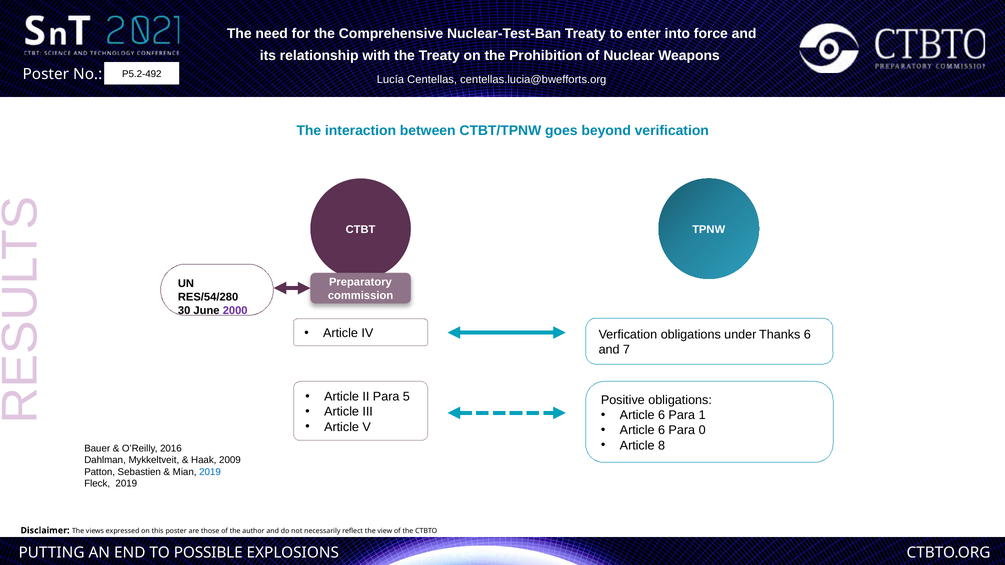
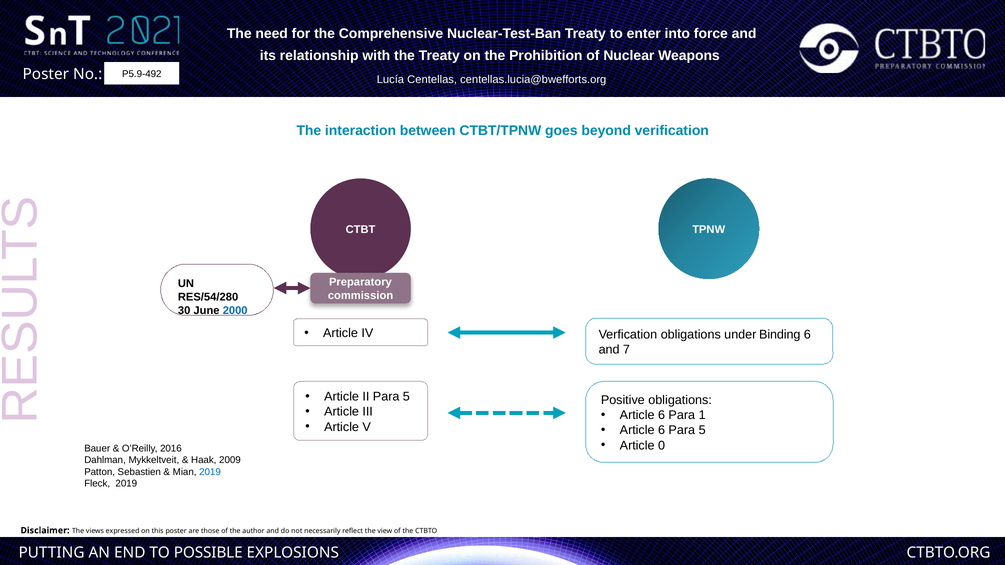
P5.2-492: P5.2-492 -> P5.9-492 (142, 74)
2000 colour: purple -> blue (235, 311)
Thanks: Thanks -> Binding (780, 335)
6 Para 0: 0 -> 5 (702, 431)
8: 8 -> 0 (662, 446)
